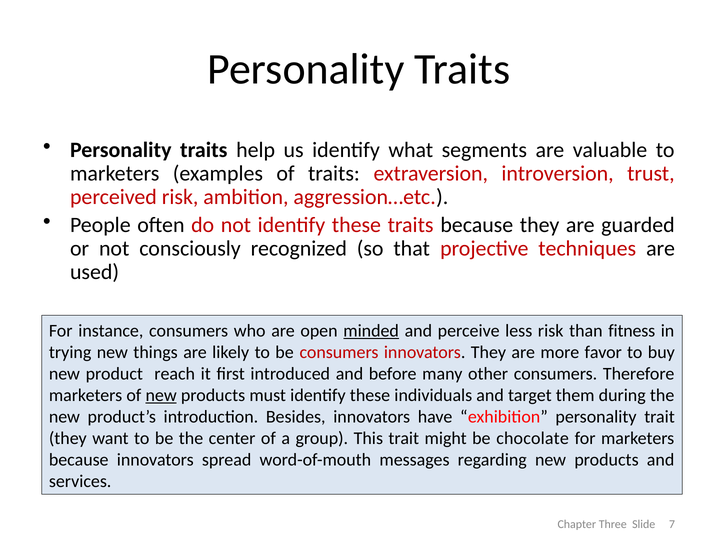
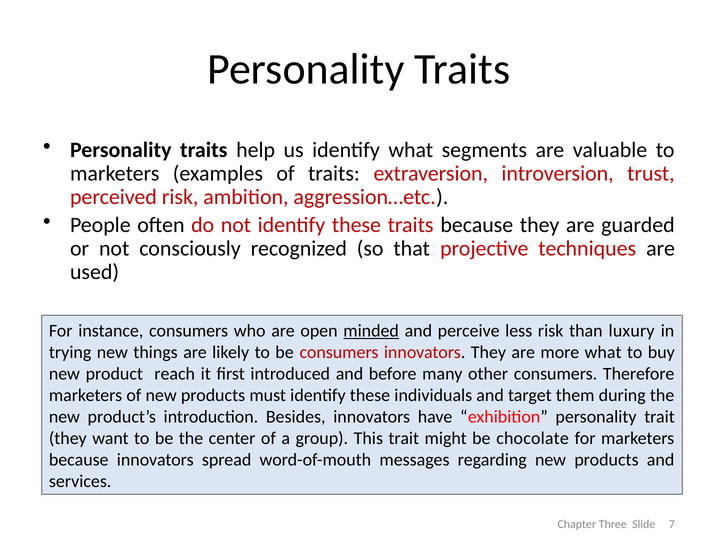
fitness: fitness -> luxury (632, 331)
more favor: favor -> what (603, 352)
new underline: present -> none (161, 396)
